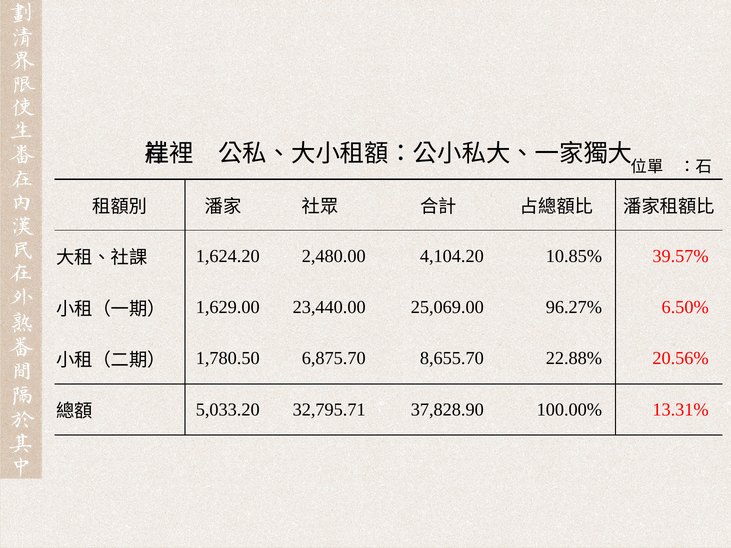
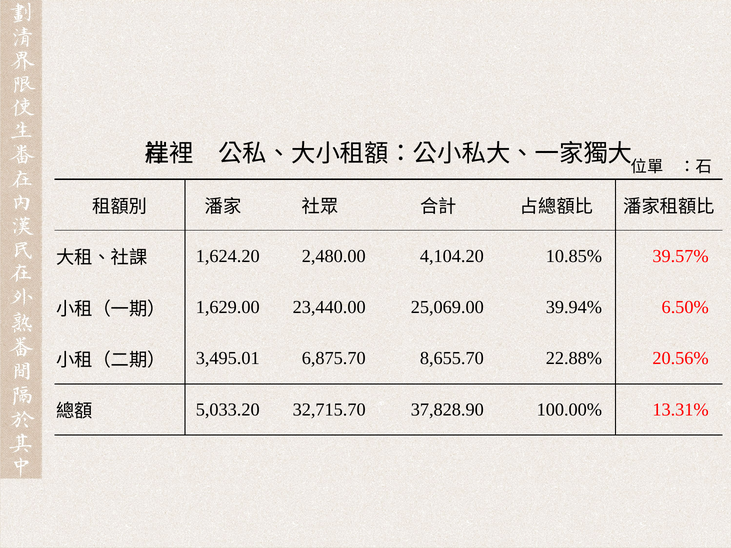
96.27%: 96.27% -> 39.94% (574, 307)
1,780.50: 1,780.50 -> 3,495.01 (228, 359)
32,795.71: 32,795.71 -> 32,715.70 (329, 410)
